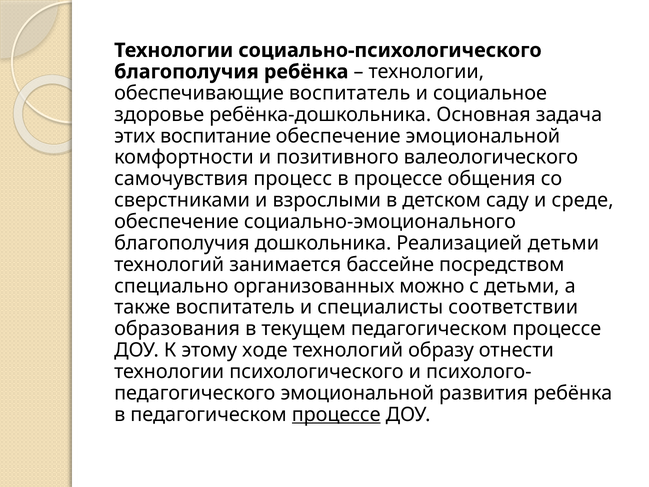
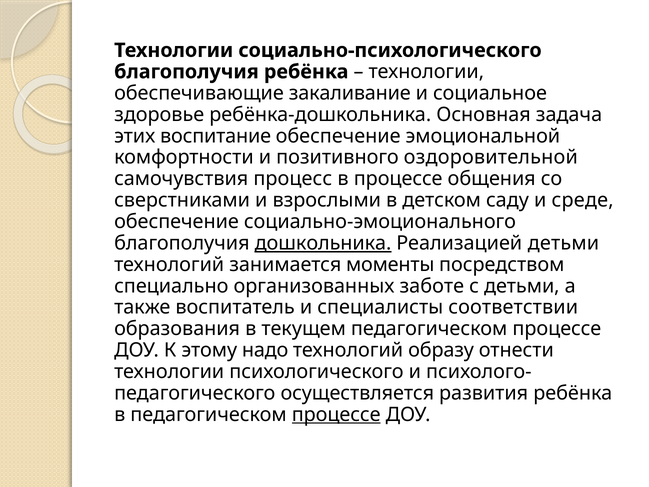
обеспечивающие воспитатель: воспитатель -> закаливание (350, 93)
валеологического: валеологического -> оздоровительной (491, 157)
дошкольника underline: none -> present (323, 243)
бассейне: бассейне -> моменты (390, 264)
можно: можно -> заботе (432, 286)
ходе: ходе -> надо (265, 350)
эмоциональной: эмоциональной -> осуществляется (357, 393)
